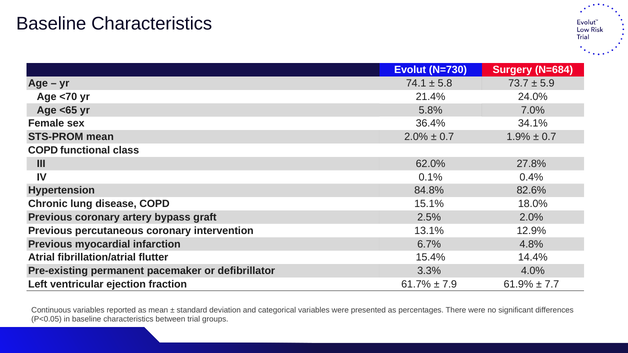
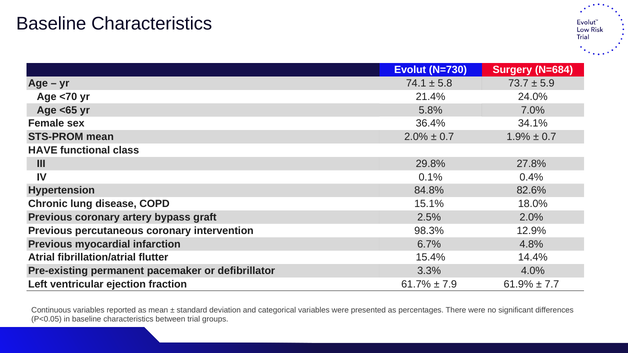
COPD: COPD -> HAVE (43, 150)
62.0%: 62.0% -> 29.8% (431, 164)
13.1%: 13.1% -> 98.3% (429, 231)
